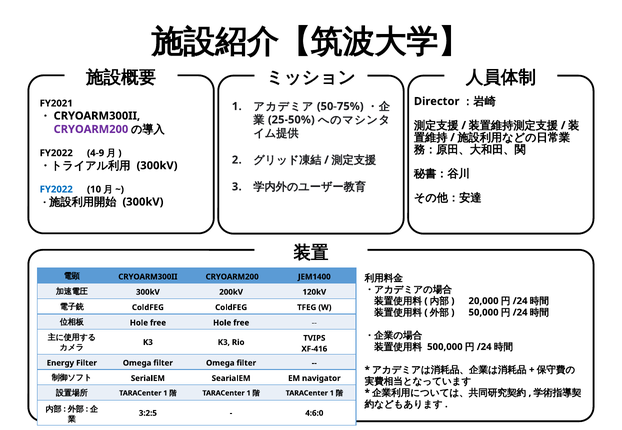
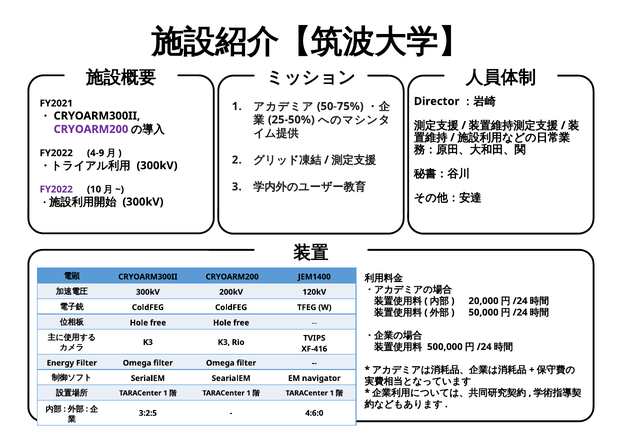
FY2022 colour: blue -> purple (56, 190)
